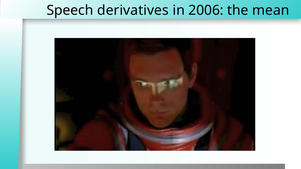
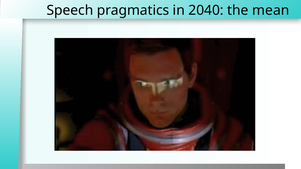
derivatives: derivatives -> pragmatics (133, 10)
2006: 2006 -> 2040 (206, 10)
